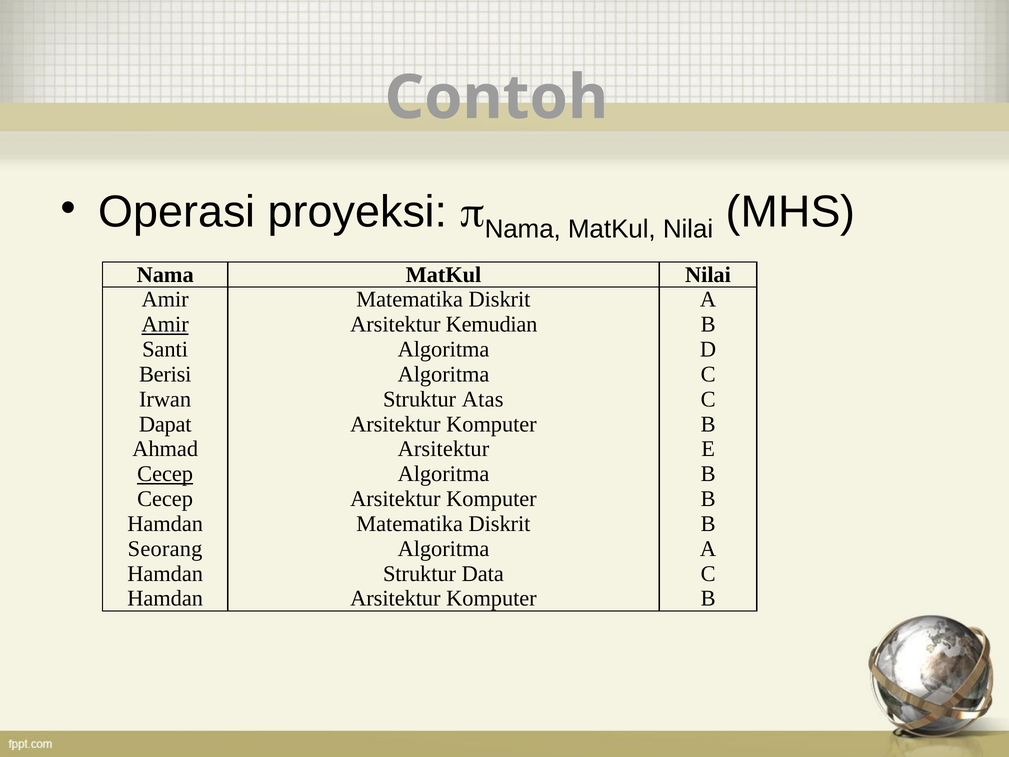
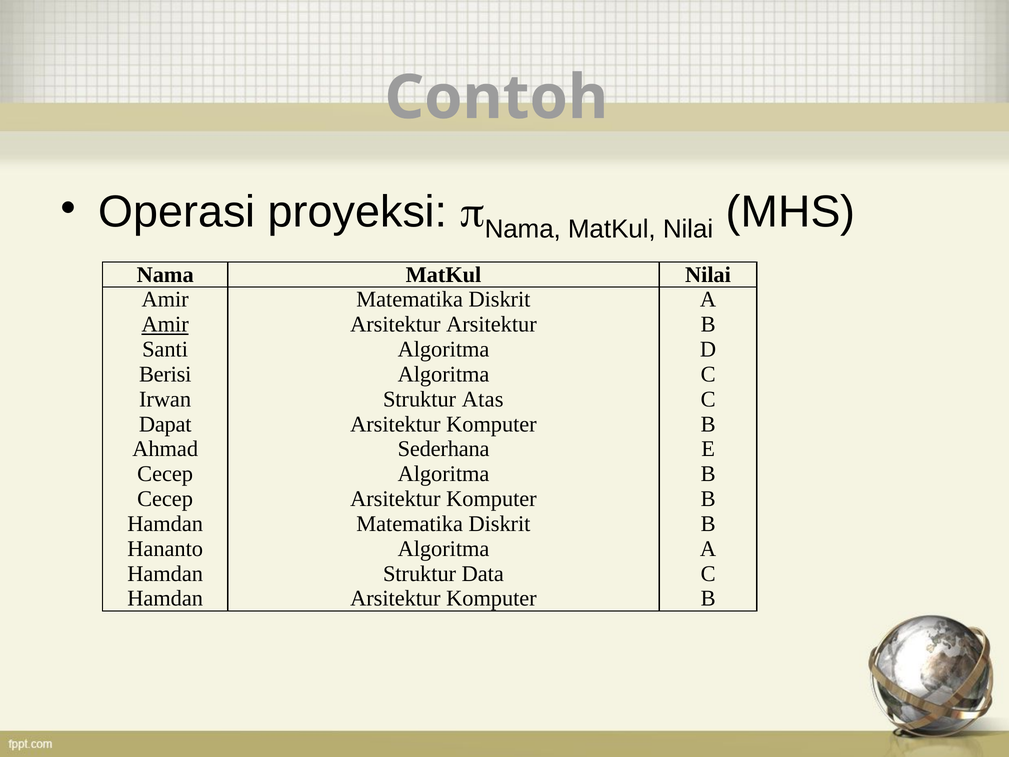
Arsitektur Kemudian: Kemudian -> Arsitektur (491, 324)
Arsitektur: Arsitektur -> Sederhana (444, 449)
Cecep underline: present -> none (165, 474)
Seorang: Seorang -> Hananto (165, 549)
